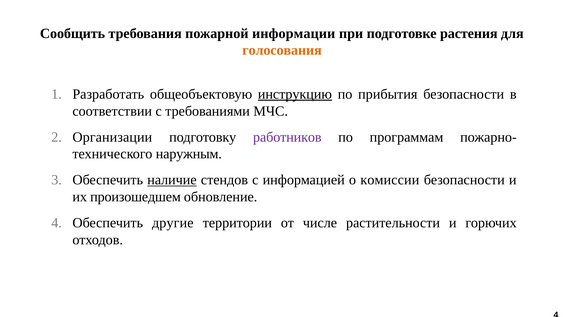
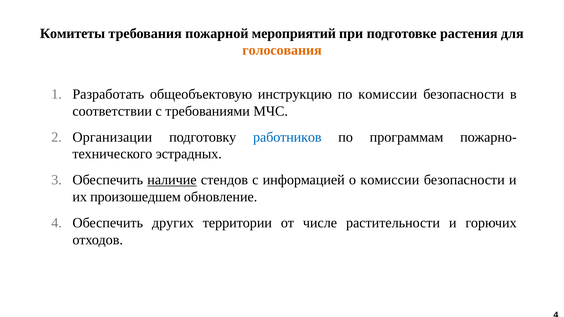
Сообщить: Сообщить -> Комитеты (73, 33)
информации: информации -> мероприятий (294, 33)
инструкцию underline: present -> none (295, 94)
по прибытия: прибытия -> комиссии (388, 94)
работников colour: purple -> blue (287, 137)
наружным: наружным -> эстрадных (189, 154)
другие: другие -> других (173, 223)
